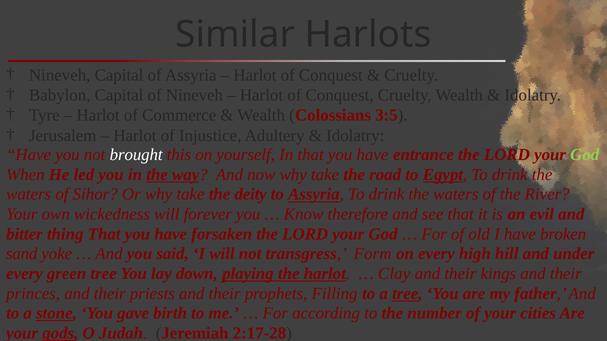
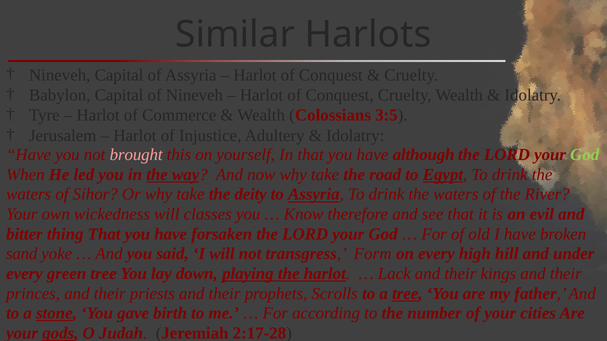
brought colour: white -> pink (136, 155)
entrance: entrance -> although (424, 155)
forever: forever -> classes (208, 215)
Clay: Clay -> Lack (394, 274)
Filling: Filling -> Scrolls (335, 294)
